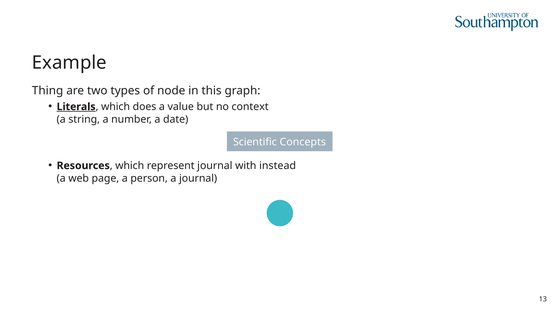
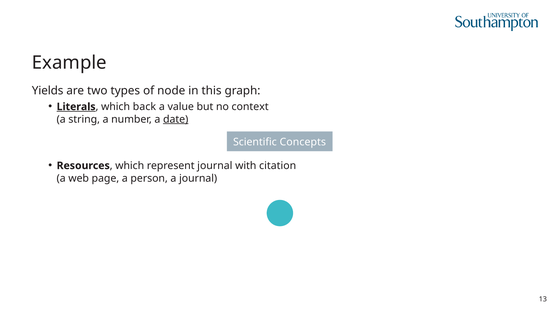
Thing: Thing -> Yields (48, 91)
does: does -> back (144, 107)
date underline: none -> present (176, 119)
instead: instead -> citation (278, 166)
